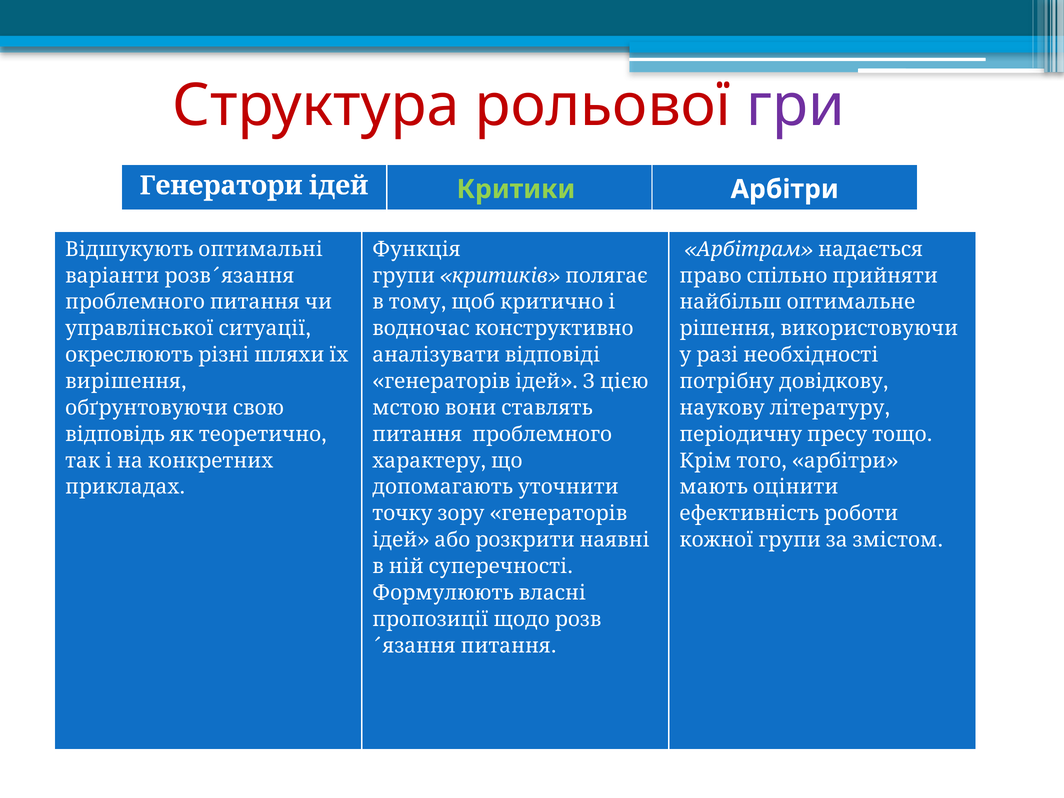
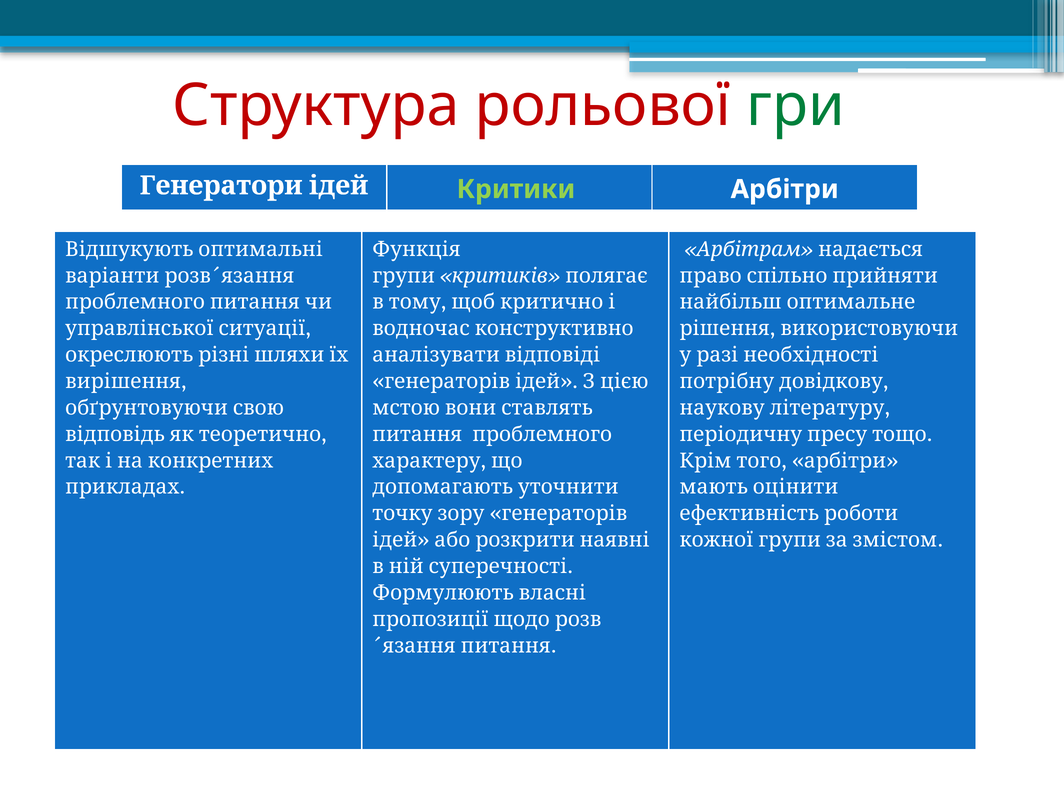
гри colour: purple -> green (796, 106)
